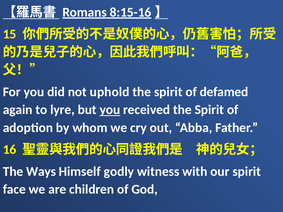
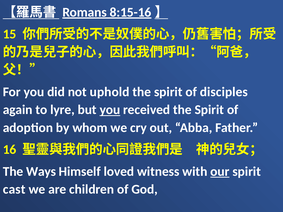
defamed: defamed -> disciples (224, 92)
godly: godly -> loved (119, 172)
our underline: none -> present (220, 172)
face: face -> cast (14, 190)
